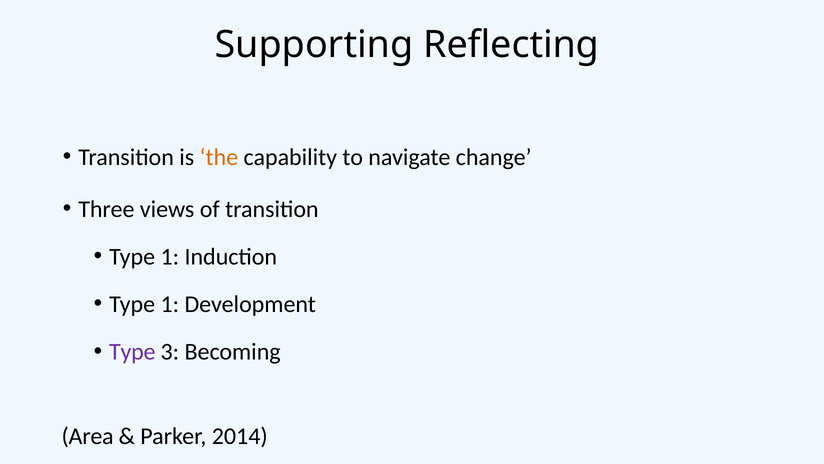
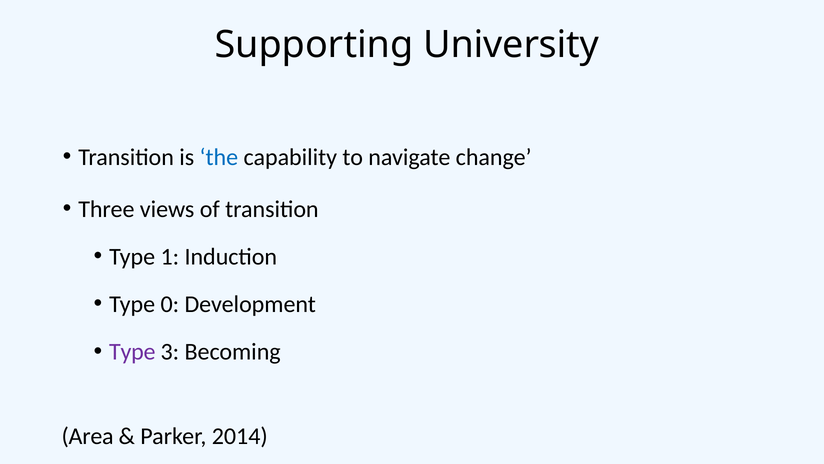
Reflecting: Reflecting -> University (511, 45)
the colour: orange -> blue (219, 157)
1: 1 -> 0 (170, 304)
